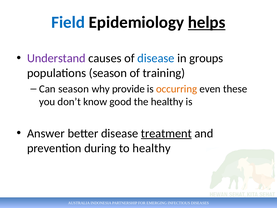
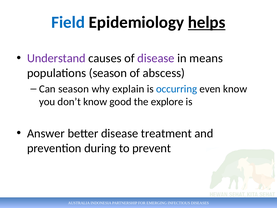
disease colour: blue -> purple (156, 58)
groups: groups -> means (206, 58)
training: training -> abscess (164, 73)
provide: provide -> explain (128, 89)
occurring colour: orange -> blue (177, 89)
even these: these -> know (235, 89)
the healthy: healthy -> explore (167, 102)
treatment underline: present -> none (166, 133)
to healthy: healthy -> prevent (152, 148)
